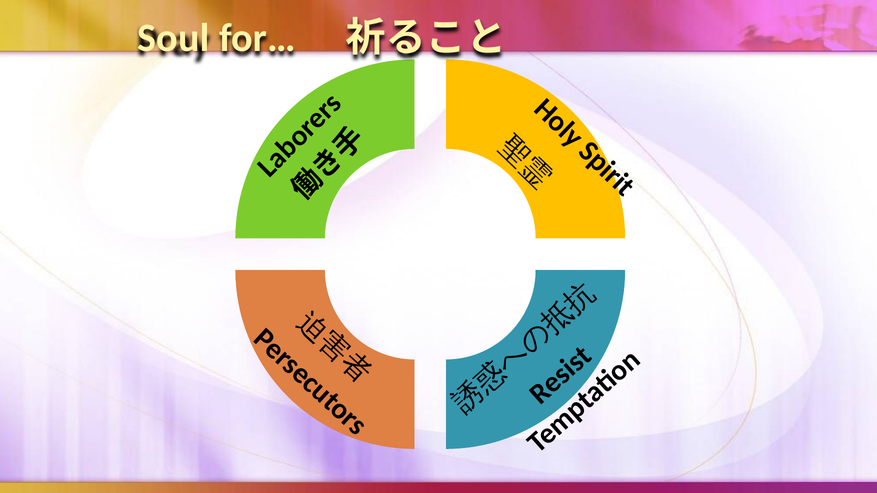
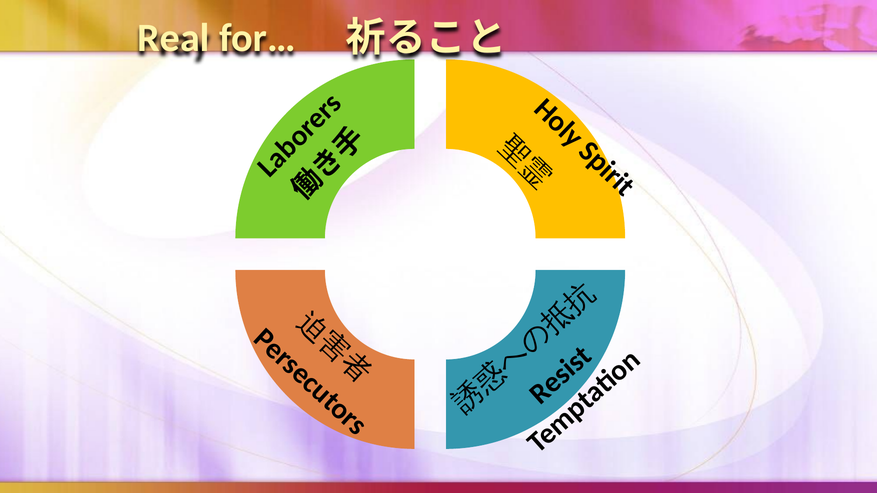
Soul: Soul -> Real (173, 38)
